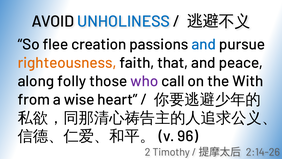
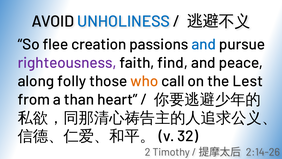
righteousness colour: orange -> purple (67, 63)
that: that -> find (173, 63)
who colour: purple -> orange (144, 81)
With: With -> Lest (248, 81)
wise: wise -> than (79, 99)
96: 96 -> 32 (188, 136)
